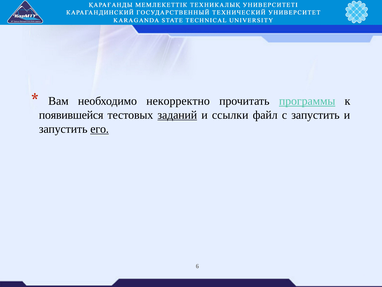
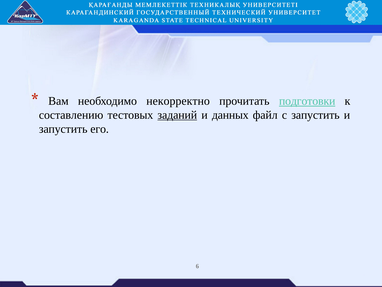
программы: программы -> подготовки (307, 101)
появившейся: появившейся -> составлению (71, 115)
ссылки: ссылки -> данных (230, 115)
его underline: present -> none (100, 129)
